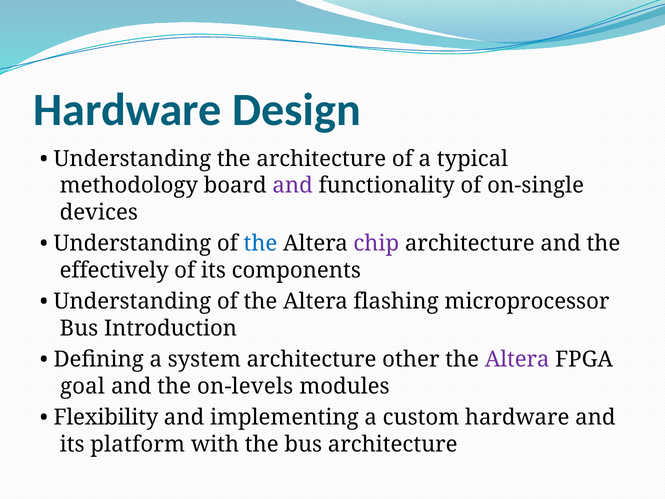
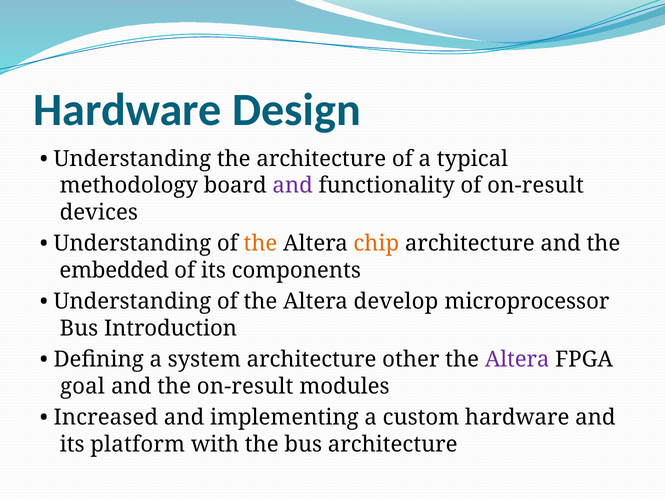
of on-single: on-single -> on-result (536, 185)
the colour: blue -> orange (260, 243)
chip colour: purple -> orange (376, 243)
effectively: effectively -> embedded (114, 270)
flashing: flashing -> develop (396, 301)
the on-levels: on-levels -> on-result (245, 386)
Flexibility: Flexibility -> Increased (106, 417)
